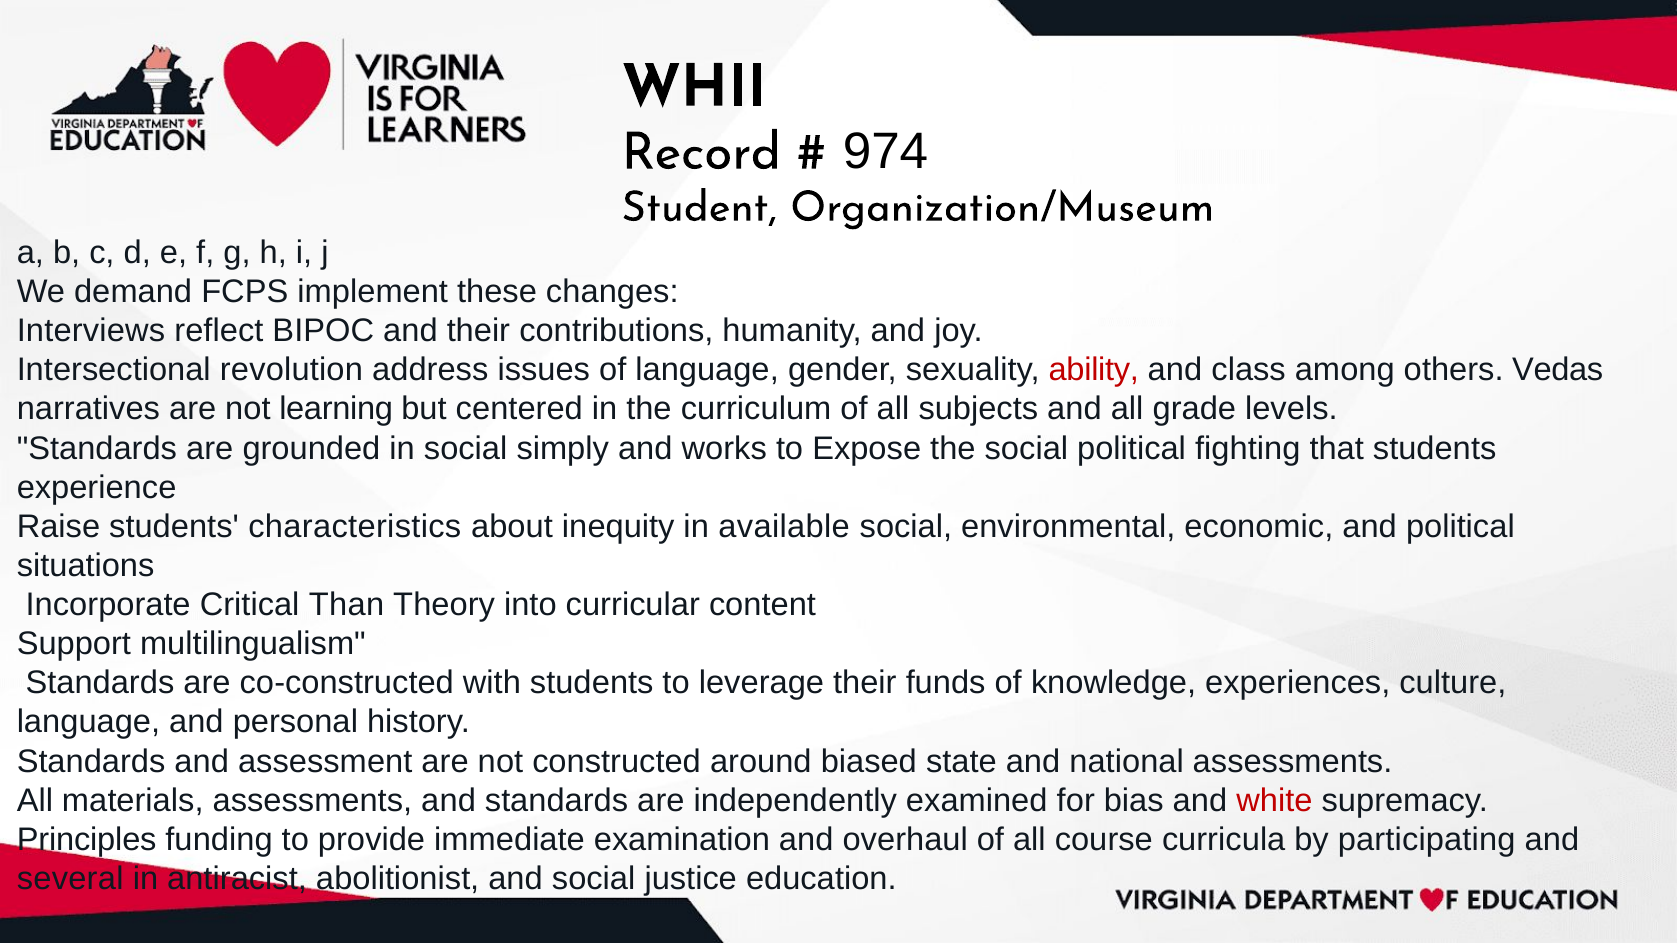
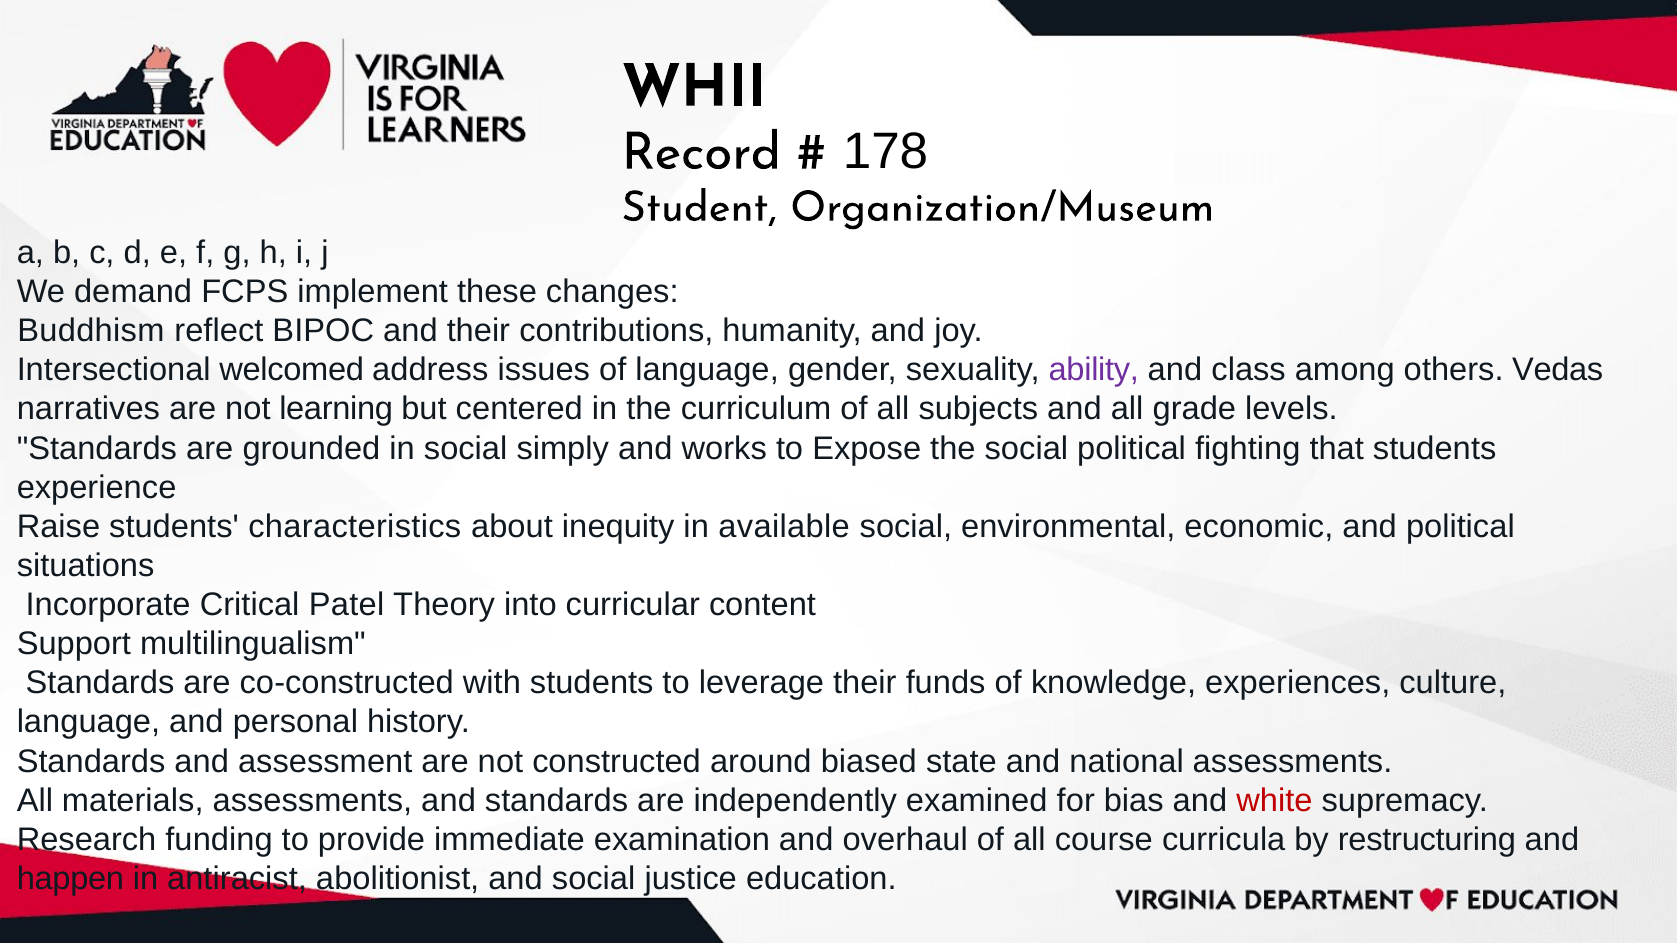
974: 974 -> 178 (886, 152)
Interviews: Interviews -> Buddhism (91, 331)
revolution: revolution -> welcomed (292, 370)
ability colour: red -> purple (1094, 370)
Than: Than -> Patel (347, 605)
Principles: Principles -> Research (87, 840)
participating: participating -> restructuring (1427, 840)
several: several -> happen (70, 879)
